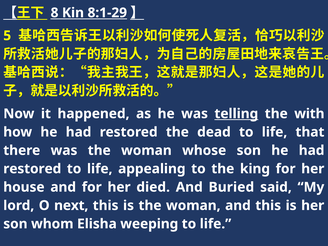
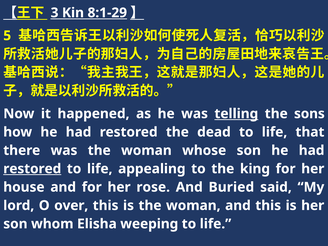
8: 8 -> 3 (55, 13)
with: with -> sons (309, 114)
restored underline: none -> present (32, 169)
died: died -> rose (153, 187)
next: next -> over (71, 206)
